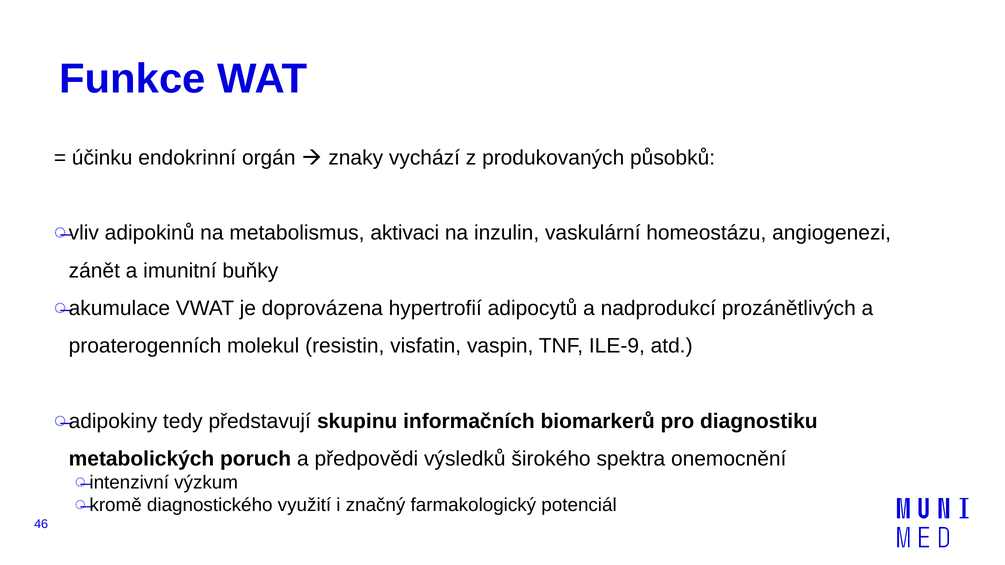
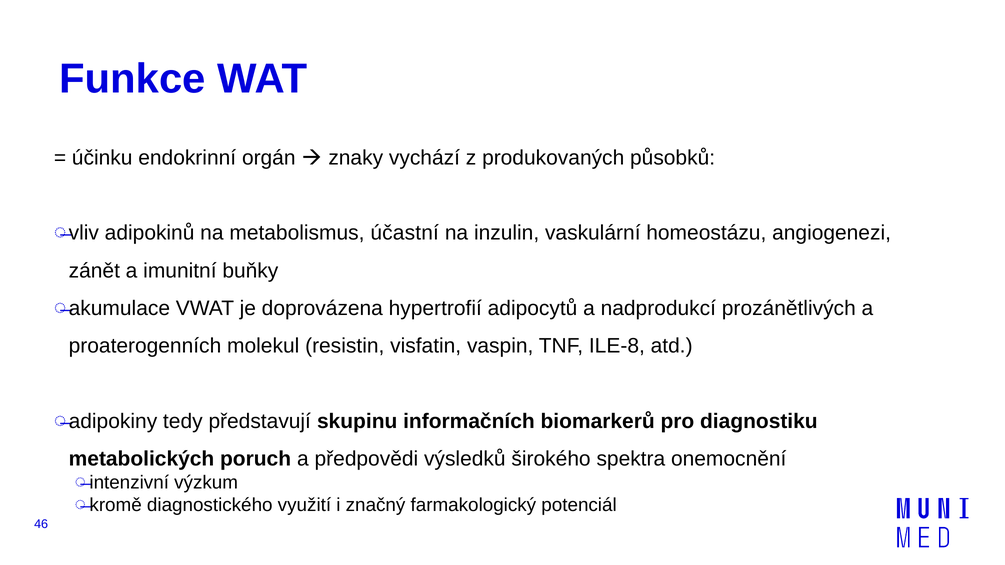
aktivaci: aktivaci -> účastní (405, 233)
ILE-9: ILE-9 -> ILE-8 (617, 346)
